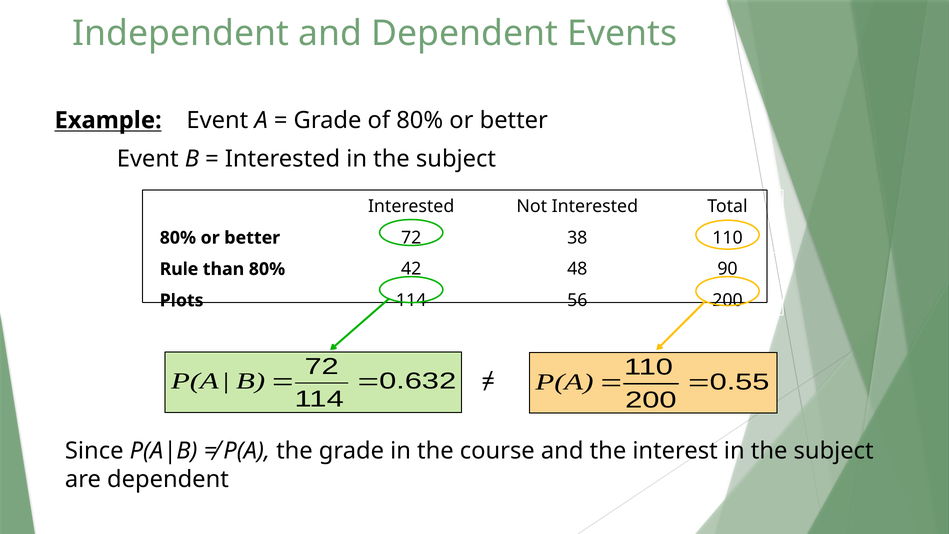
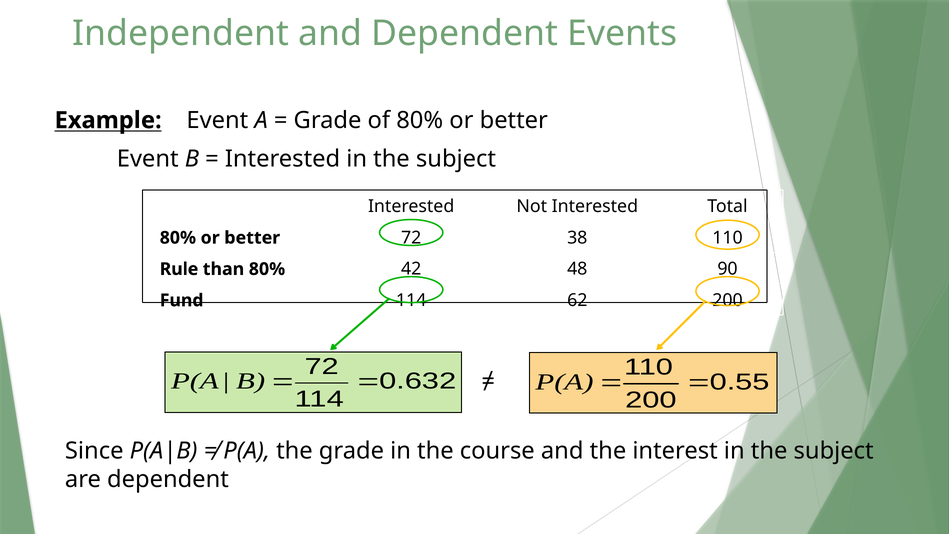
Plots: Plots -> Fund (182, 300)
56: 56 -> 62 (577, 300)
